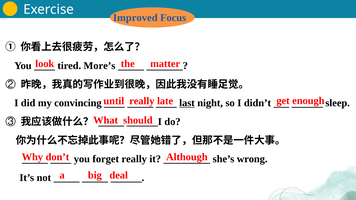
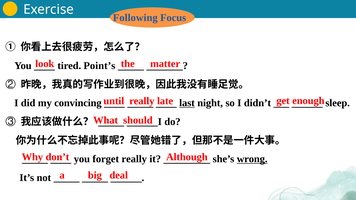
Improved: Improved -> Following (135, 18)
More’s: More’s -> Point’s (99, 66)
wrong underline: none -> present (252, 159)
